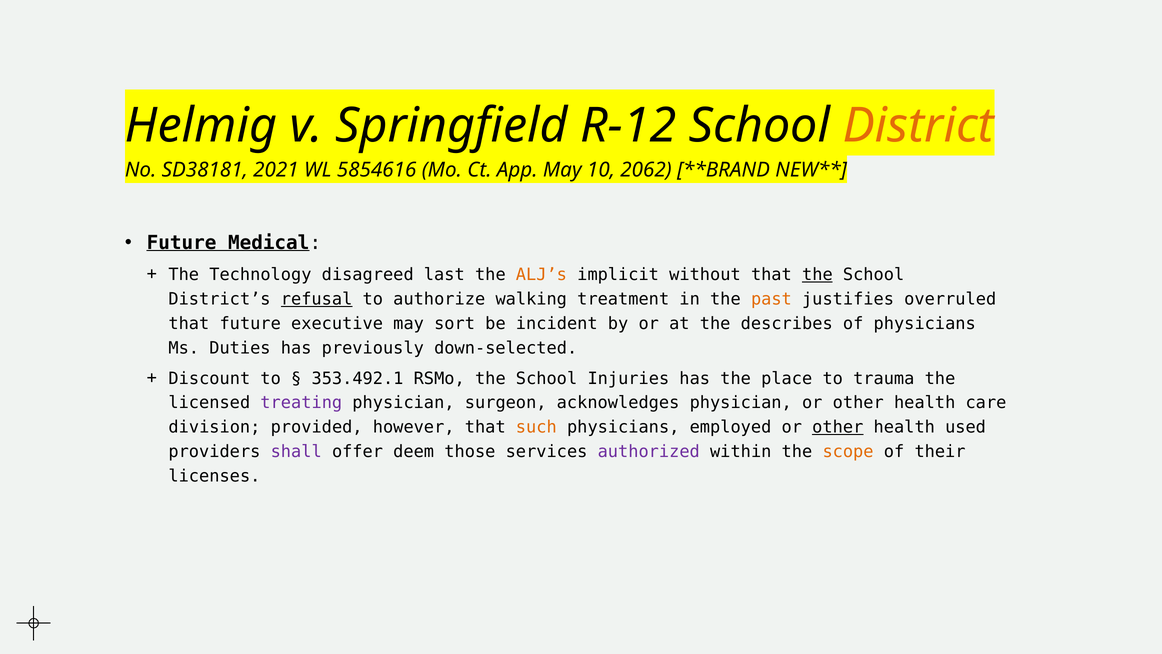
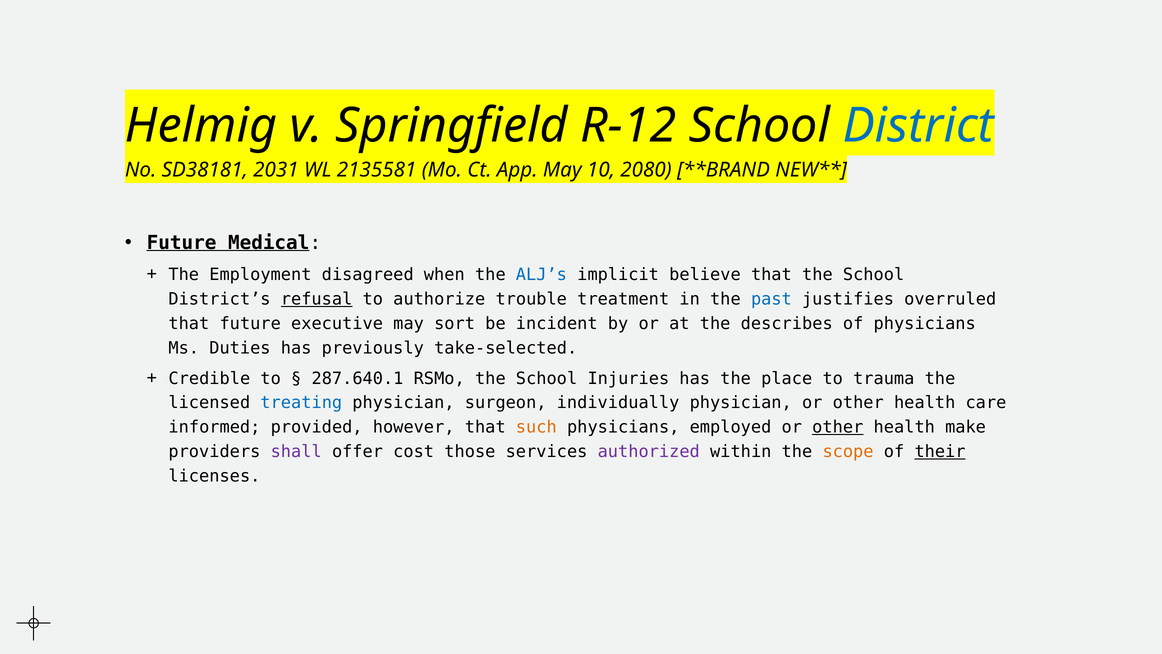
District colour: orange -> blue (918, 125)
2021: 2021 -> 2031 (276, 170)
5854616: 5854616 -> 2135581 (377, 170)
2062: 2062 -> 2080 (646, 170)
Technology: Technology -> Employment (260, 275)
last: last -> when (444, 275)
ALJ’s colour: orange -> blue (541, 275)
without: without -> believe (705, 275)
the underline: present -> none (817, 275)
walking: walking -> trouble (531, 299)
past colour: orange -> blue (771, 299)
down-selected: down-selected -> take-selected (506, 348)
Discount: Discount -> Credible (209, 378)
353.492.1: 353.492.1 -> 287.640.1 (357, 378)
treating colour: purple -> blue (301, 403)
acknowledges: acknowledges -> individually (618, 403)
division: division -> informed (214, 427)
used: used -> make (966, 427)
deem: deem -> cost (414, 451)
their underline: none -> present (940, 451)
